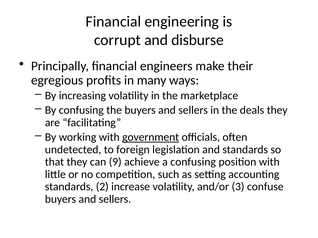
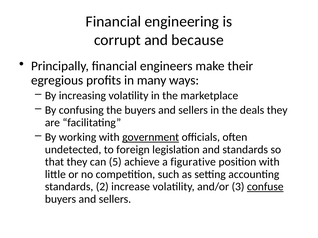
disburse: disburse -> because (198, 40)
9: 9 -> 5 (115, 162)
a confusing: confusing -> figurative (193, 162)
confuse underline: none -> present (265, 187)
